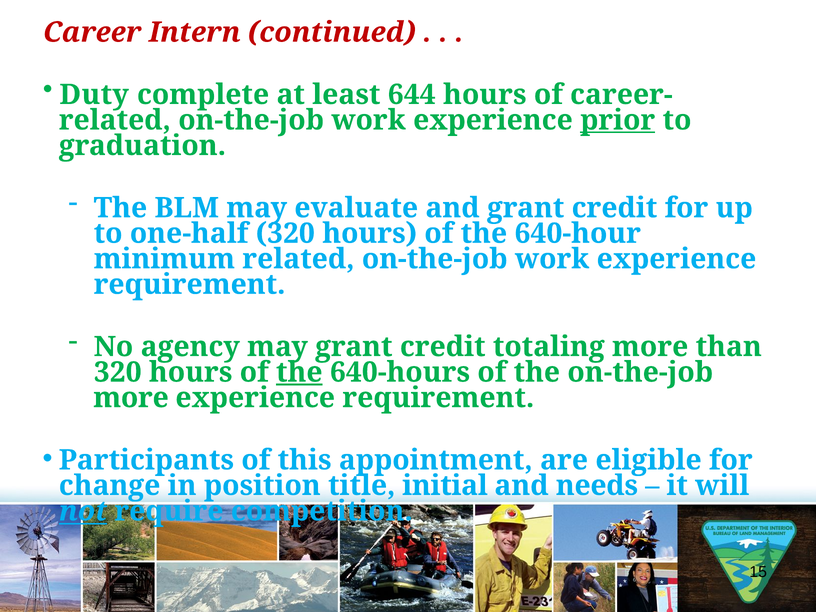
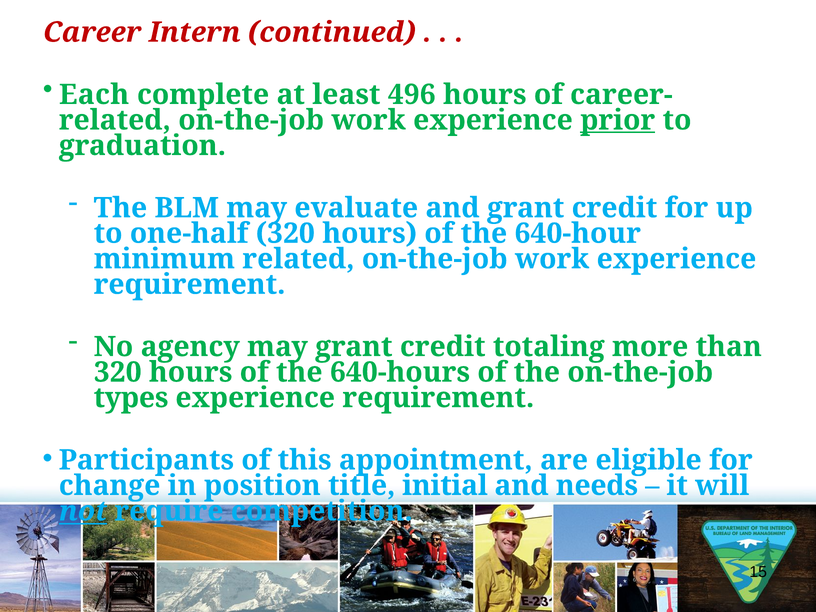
Duty: Duty -> Each (94, 95)
644: 644 -> 496 (412, 95)
the underline: present -> none (299, 372)
more: more -> types (131, 398)
